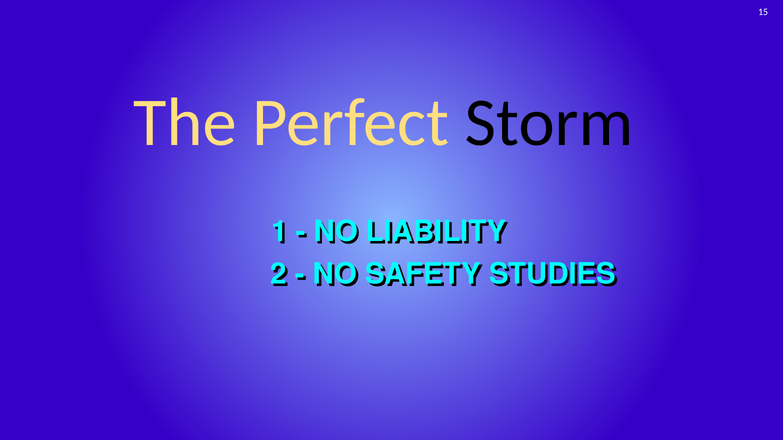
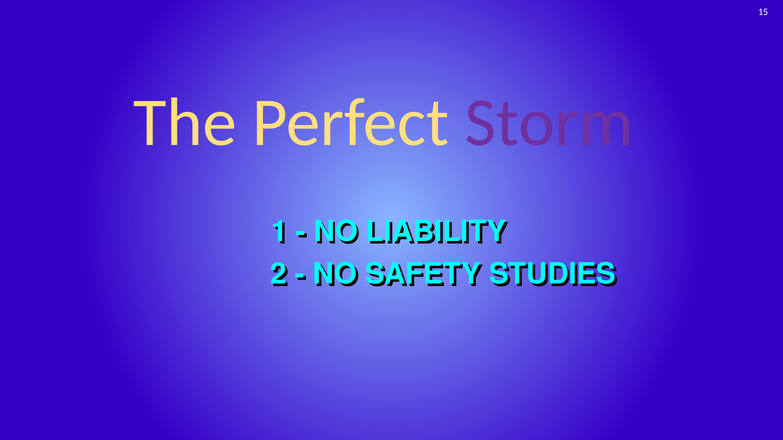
Storm colour: black -> purple (549, 123)
